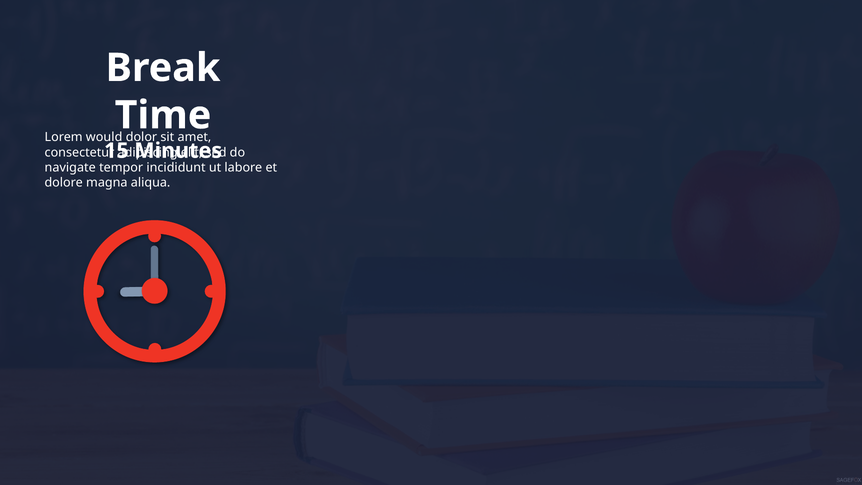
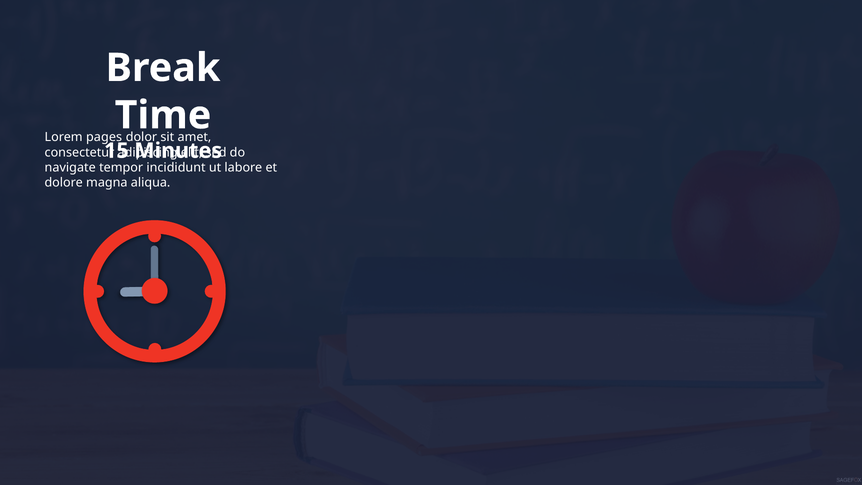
would: would -> pages (104, 137)
